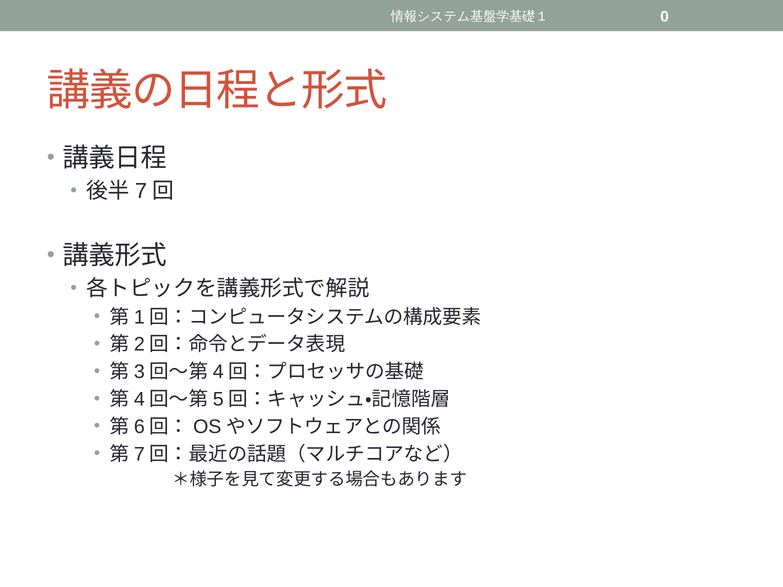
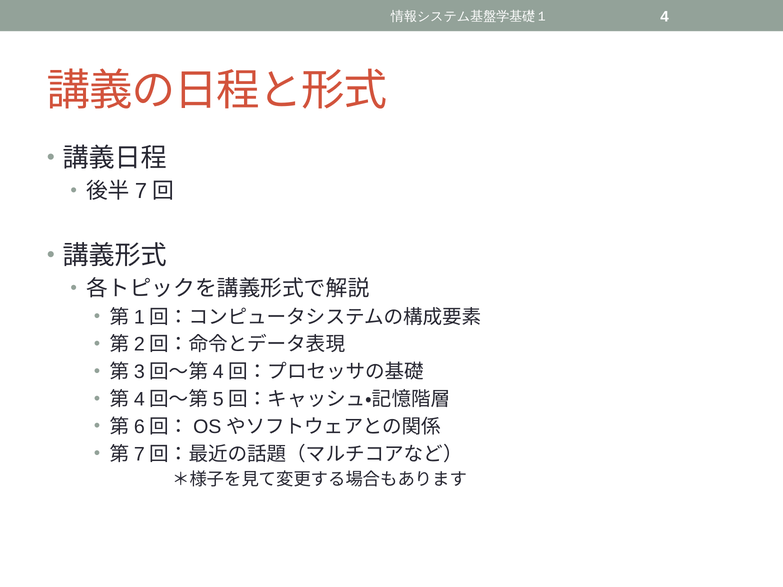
0: 0 -> 4 (665, 17)
